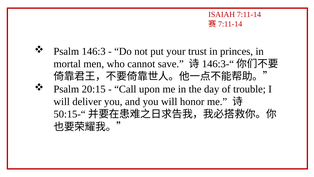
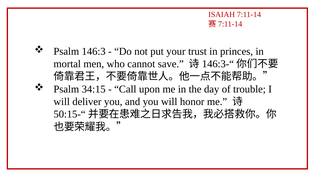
20:15: 20:15 -> 34:15 (94, 89)
